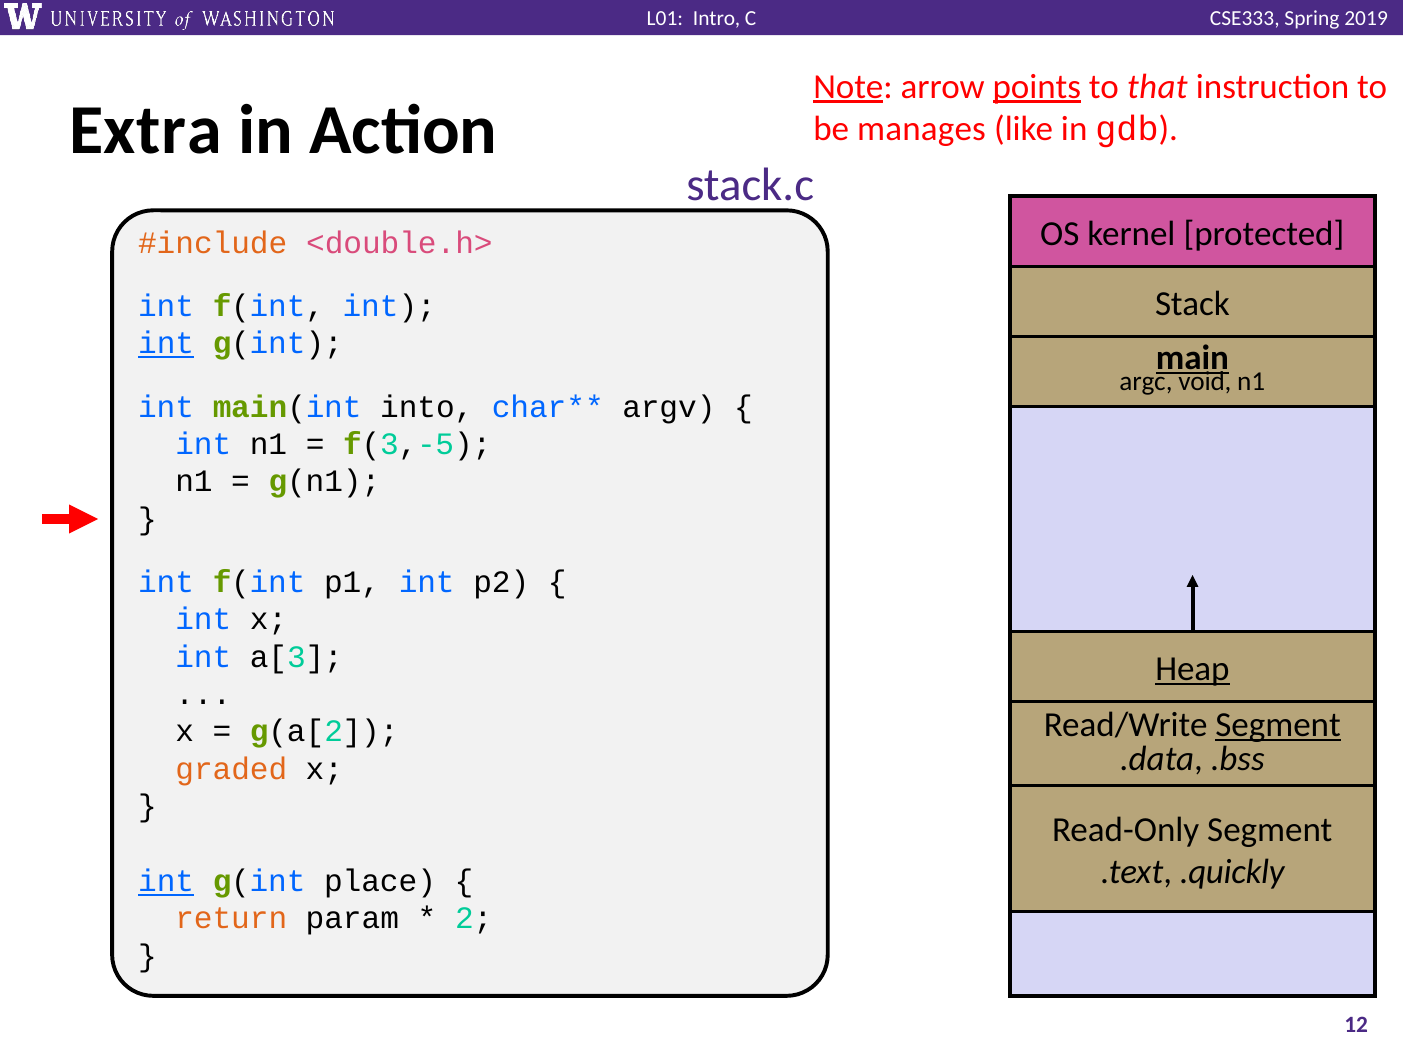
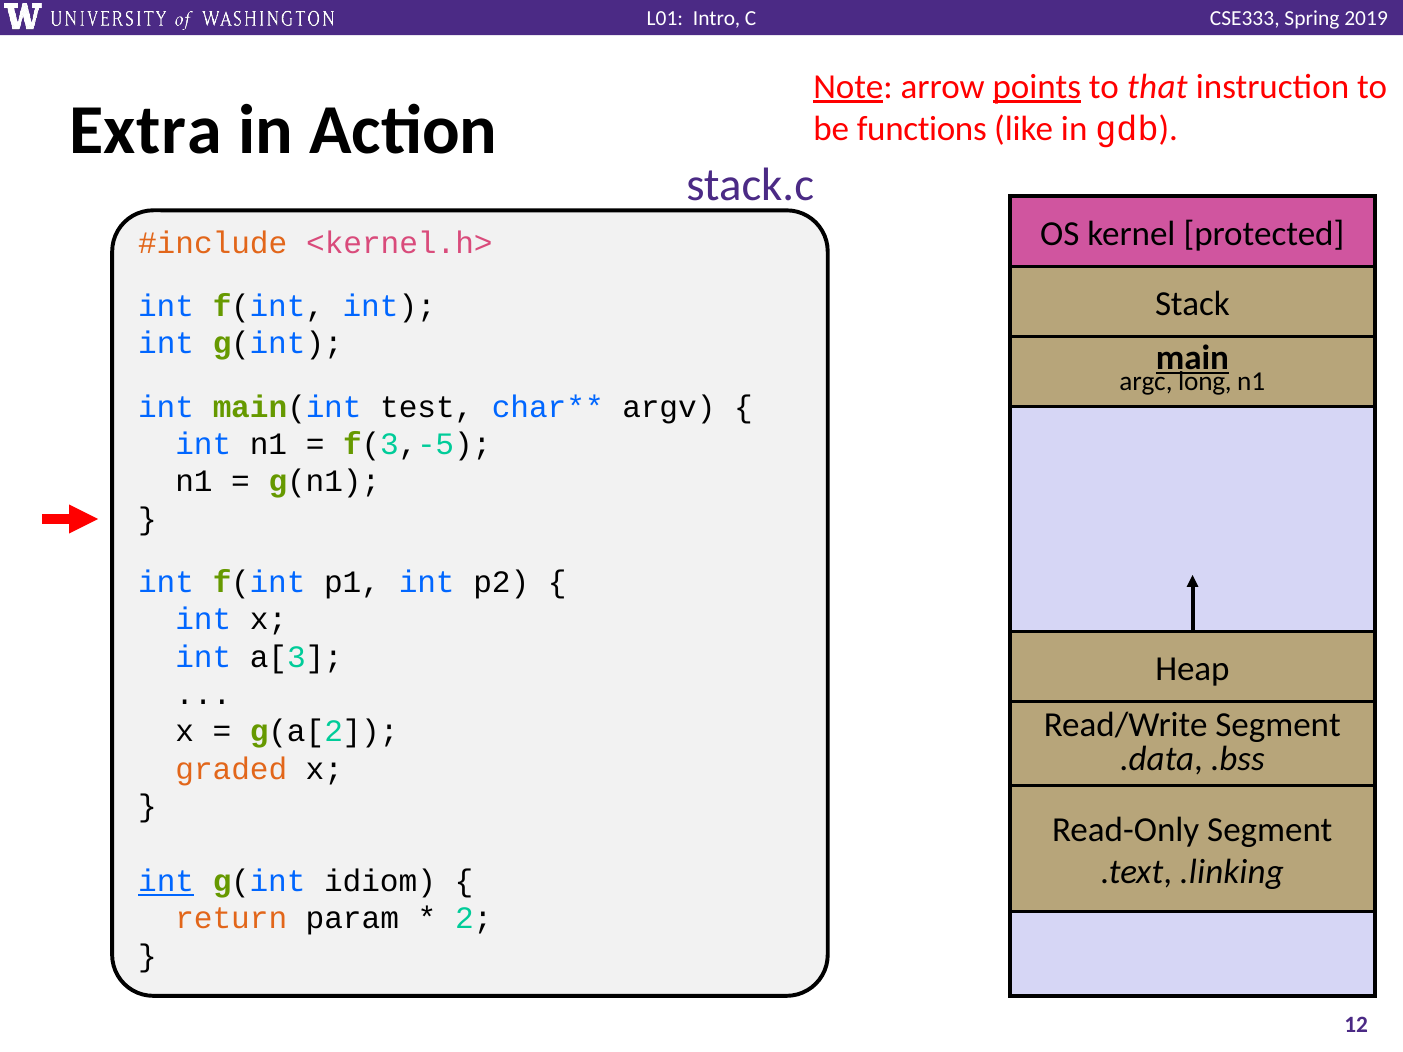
manages: manages -> functions (922, 129)
<double.h>: <double.h> -> <kernel.h> (399, 243)
int underline: present -> none (166, 344)
void: void -> long (1205, 381)
into: into -> test (427, 407)
Heap underline: present -> none (1192, 669)
Segment underline: present -> none (1278, 725)
.quickly: .quickly -> .linking (1232, 872)
place: place -> idiom (380, 881)
